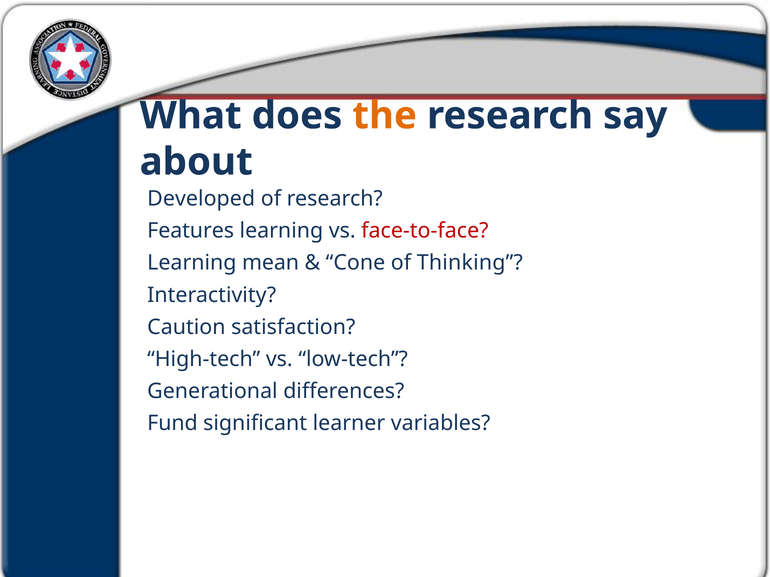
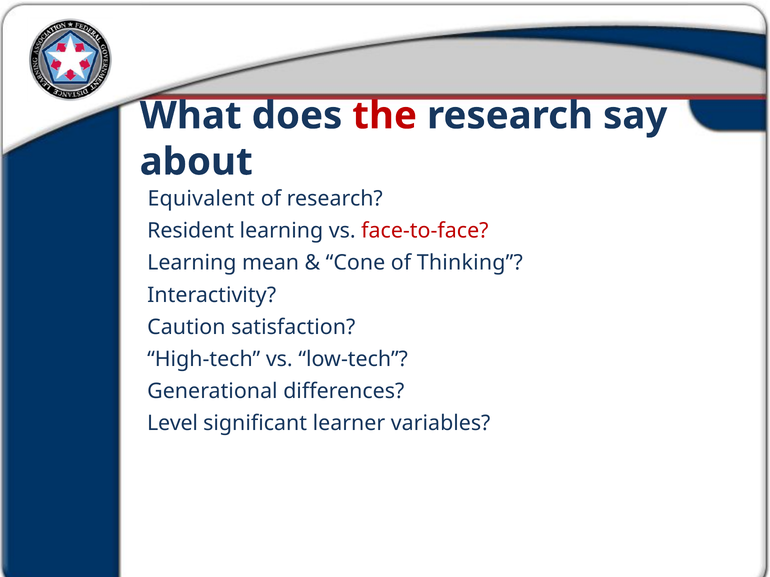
the colour: orange -> red (385, 116)
Developed: Developed -> Equivalent (201, 199)
Features: Features -> Resident (191, 231)
Fund: Fund -> Level (173, 424)
